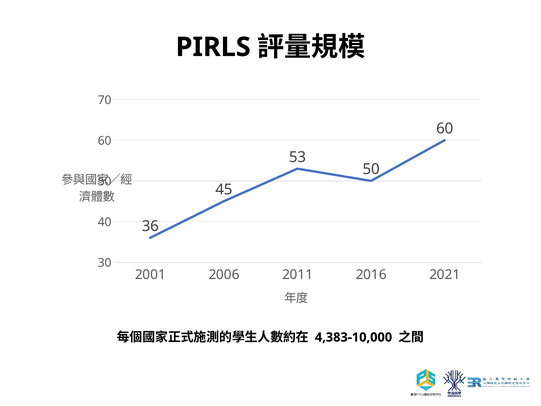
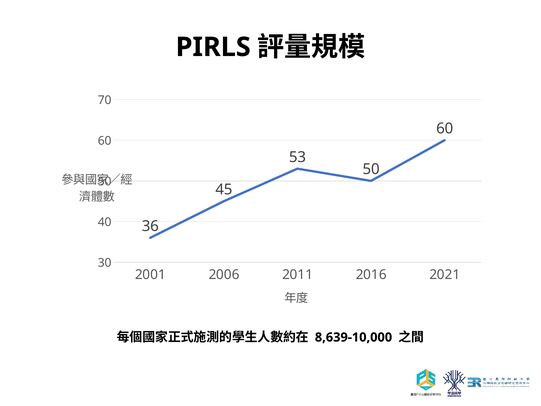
4,383-10,000: 4,383-10,000 -> 8,639-10,000 (353, 337)
